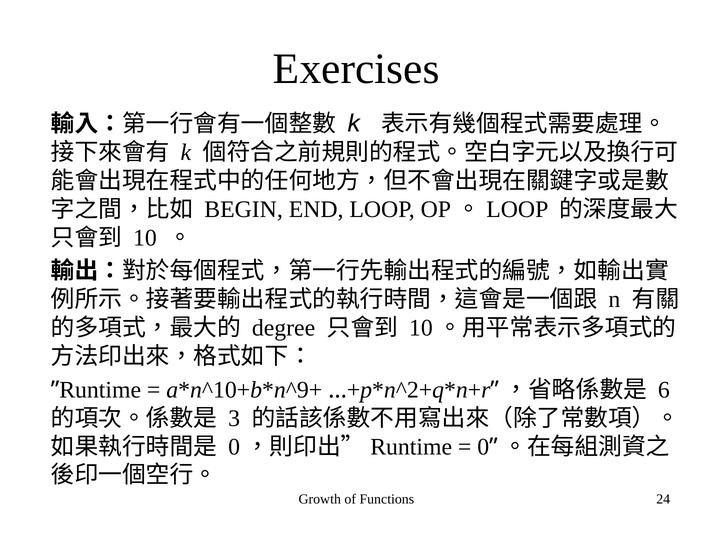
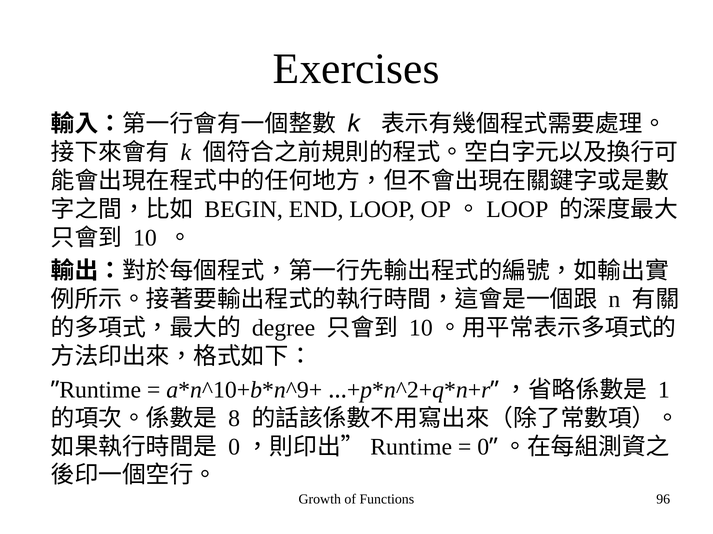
6: 6 -> 1 (664, 390)
3: 3 -> 8 (234, 419)
24: 24 -> 96 (663, 500)
